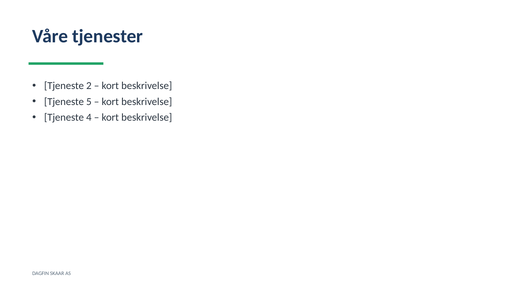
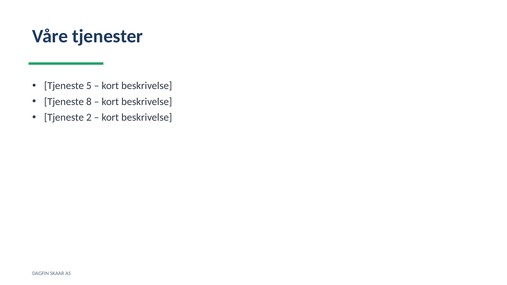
2: 2 -> 5 (89, 86)
5: 5 -> 8 (89, 102)
4: 4 -> 2 (89, 118)
